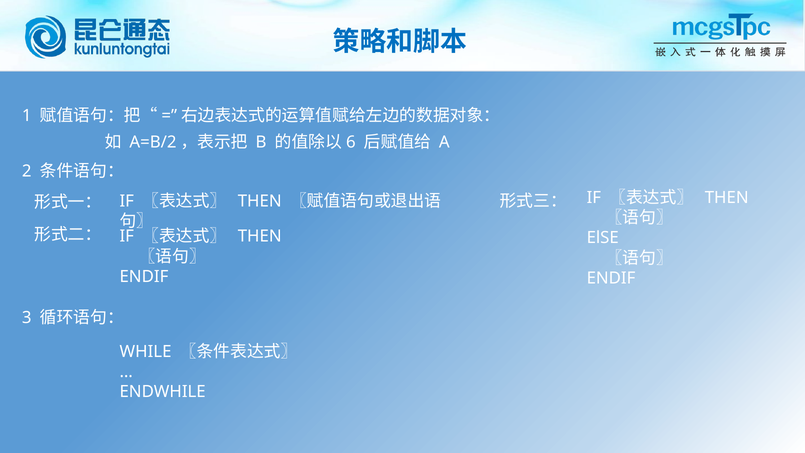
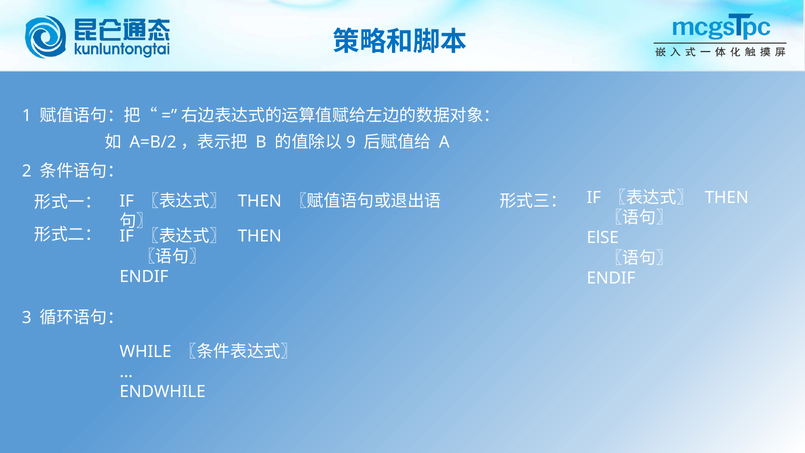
6: 6 -> 9 (351, 142)
